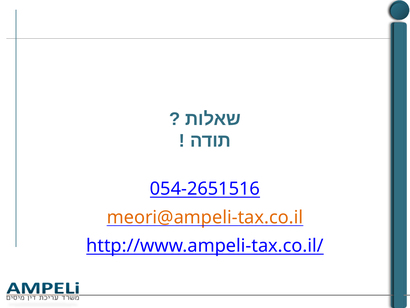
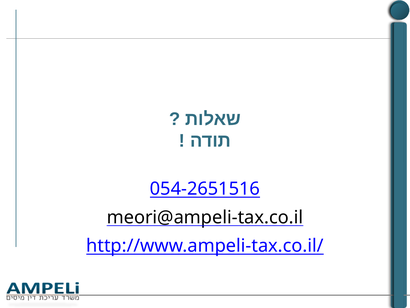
meori@ampeli-tax.co.il colour: orange -> black (205, 217)
